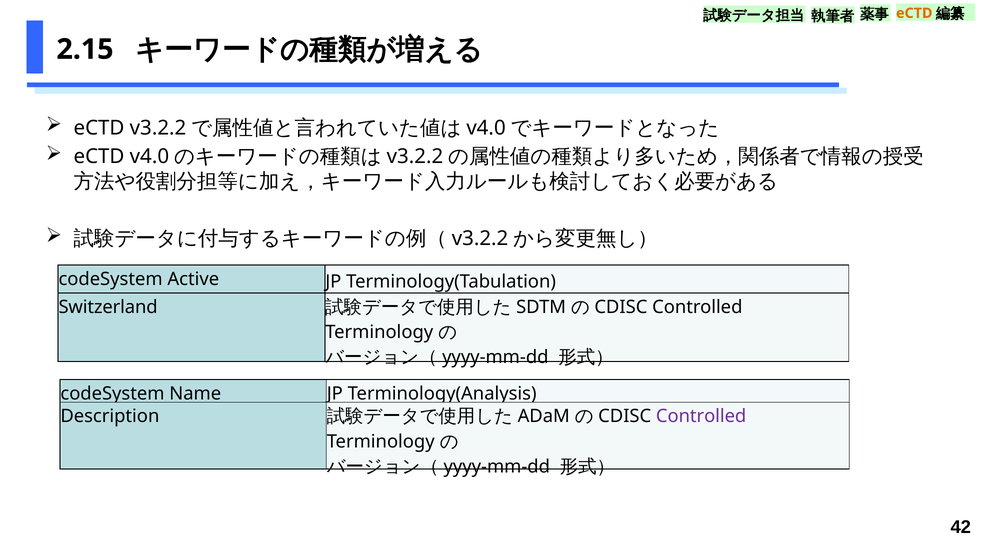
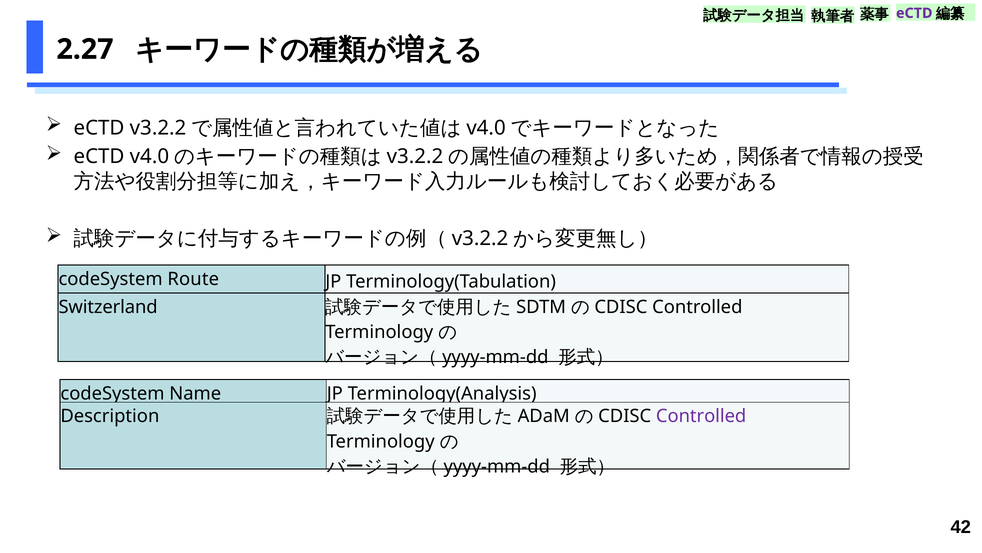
eCTD colour: orange -> purple (914, 13)
2.15: 2.15 -> 2.27 (85, 49)
Active: Active -> Route (193, 279)
